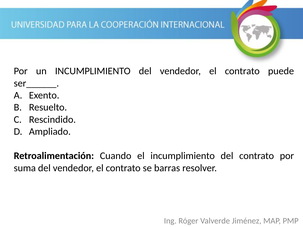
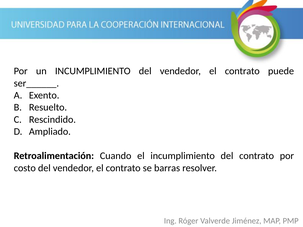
suma: suma -> costo (25, 168)
